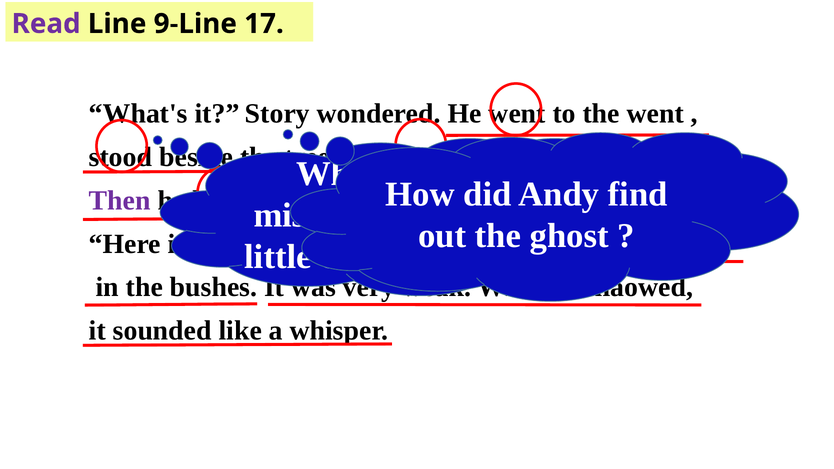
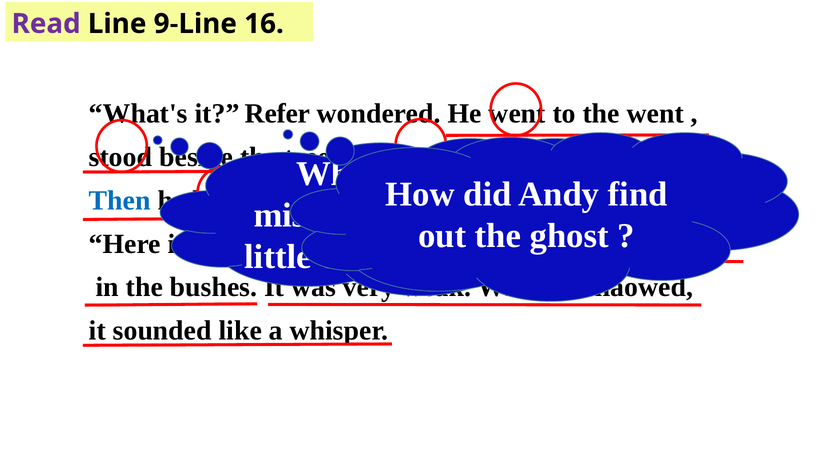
17: 17 -> 16 (264, 24)
Story: Story -> Refer (277, 114)
Then colour: purple -> blue (120, 201)
